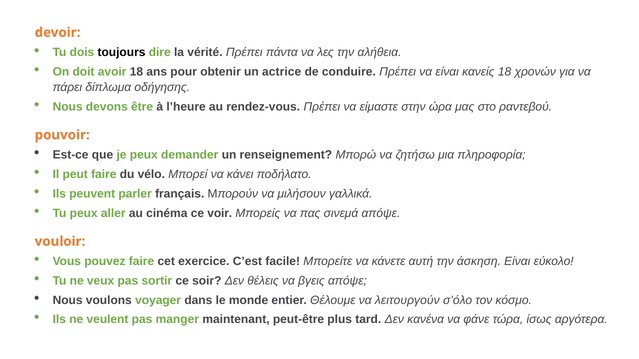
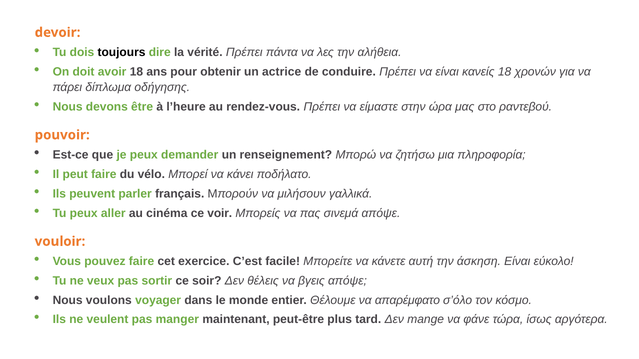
λειτουργούν: λειτουργούν -> απαρέμφατο (407, 301)
κανένα: κανένα -> mange (426, 320)
